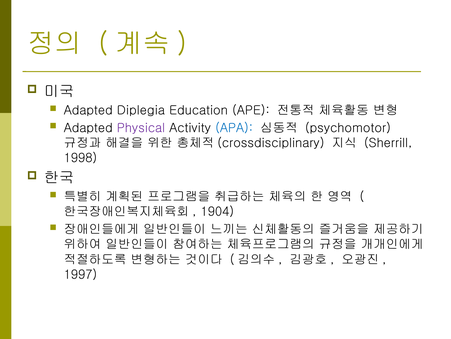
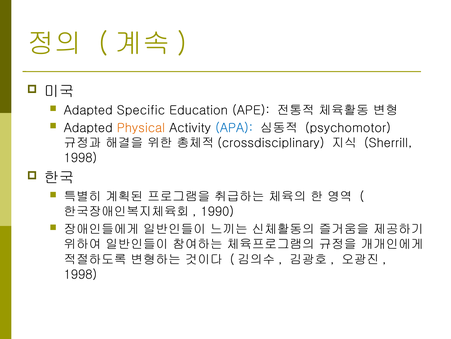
Diplegia: Diplegia -> Specific (141, 110)
Physical colour: purple -> orange (141, 128)
1904: 1904 -> 1990 (217, 211)
1997: 1997 -> 1998 (80, 274)
